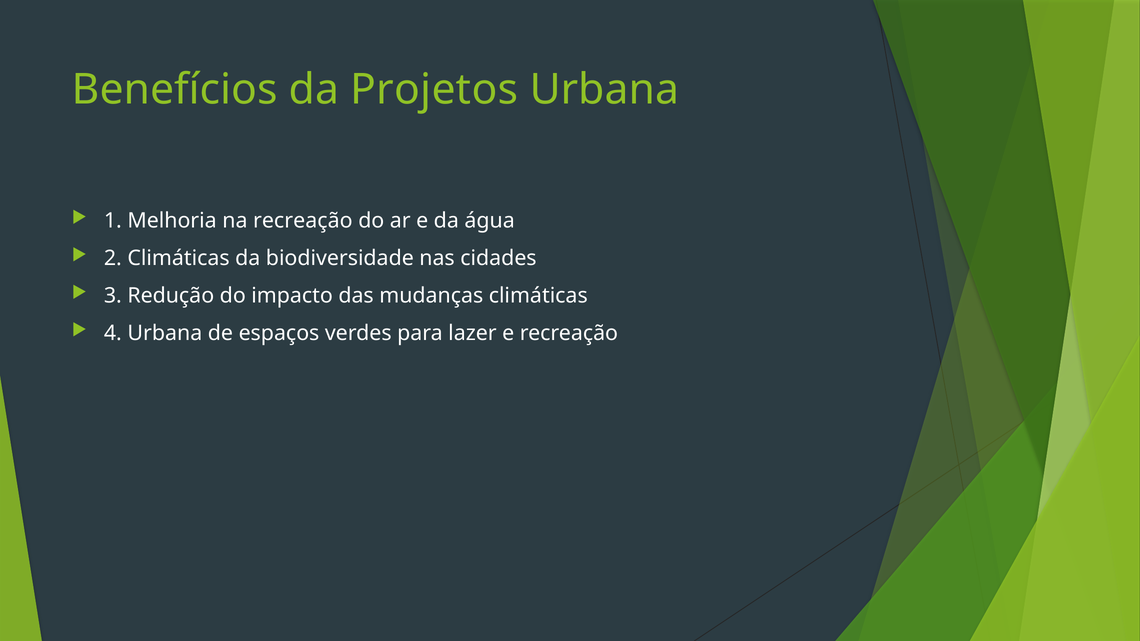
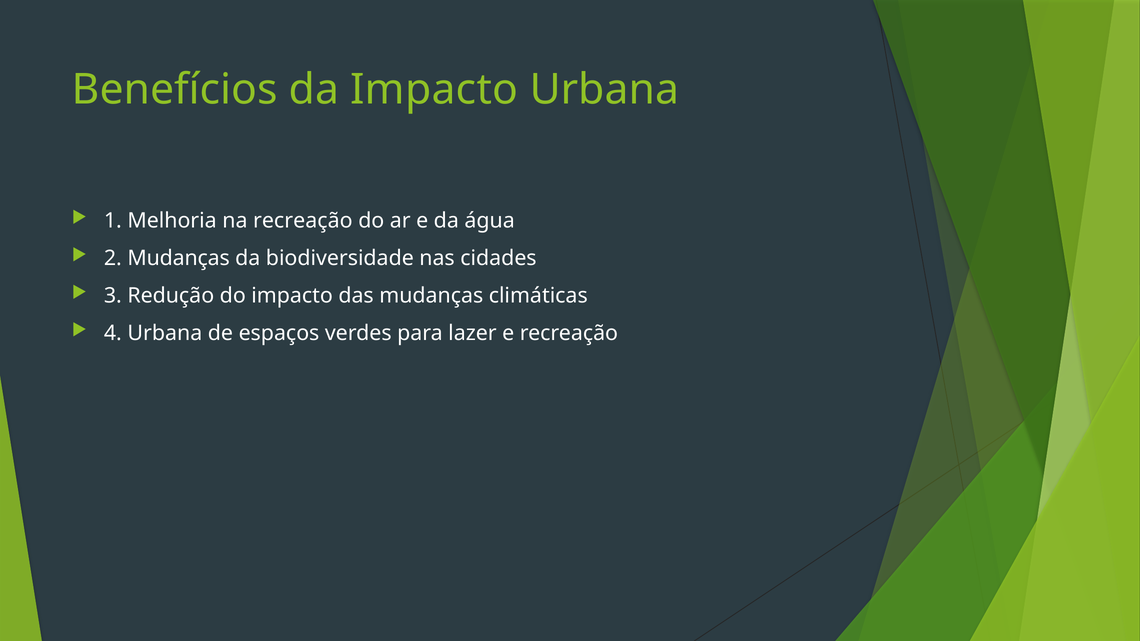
da Projetos: Projetos -> Impacto (434, 90)
2 Climáticas: Climáticas -> Mudanças (179, 258)
